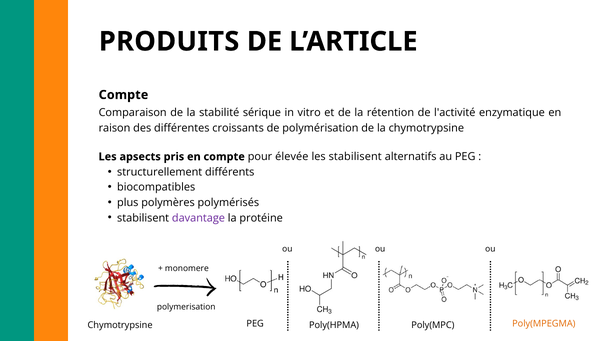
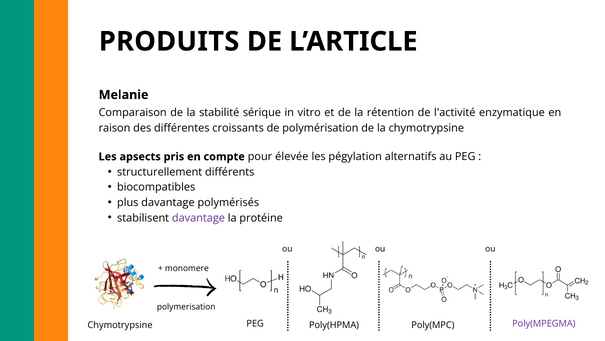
Compte: Compte -> Melanie (124, 95)
les stabilisent: stabilisent -> pégylation (355, 156)
plus polymères: polymères -> davantage (168, 202)
Poly(MPEGMA colour: orange -> purple (544, 323)
